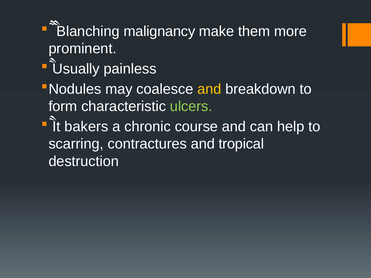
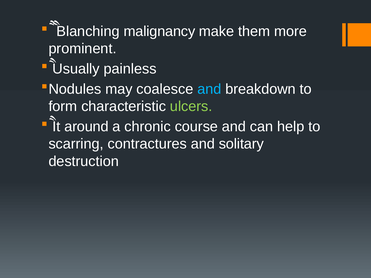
and colour: yellow -> light blue (209, 89)
bakers: bakers -> around (86, 127)
tropical: tropical -> solitary (241, 144)
